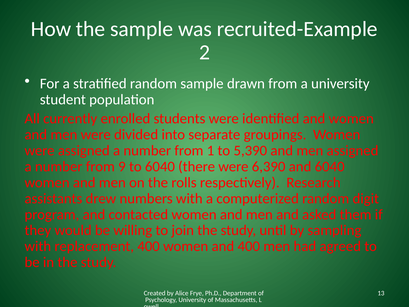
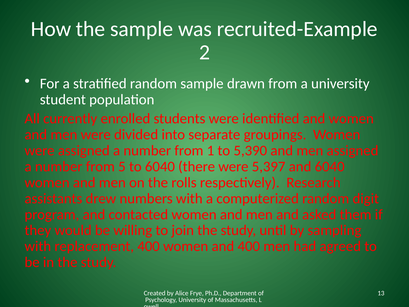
9: 9 -> 5 (122, 166)
6,390: 6,390 -> 5,397 (269, 166)
